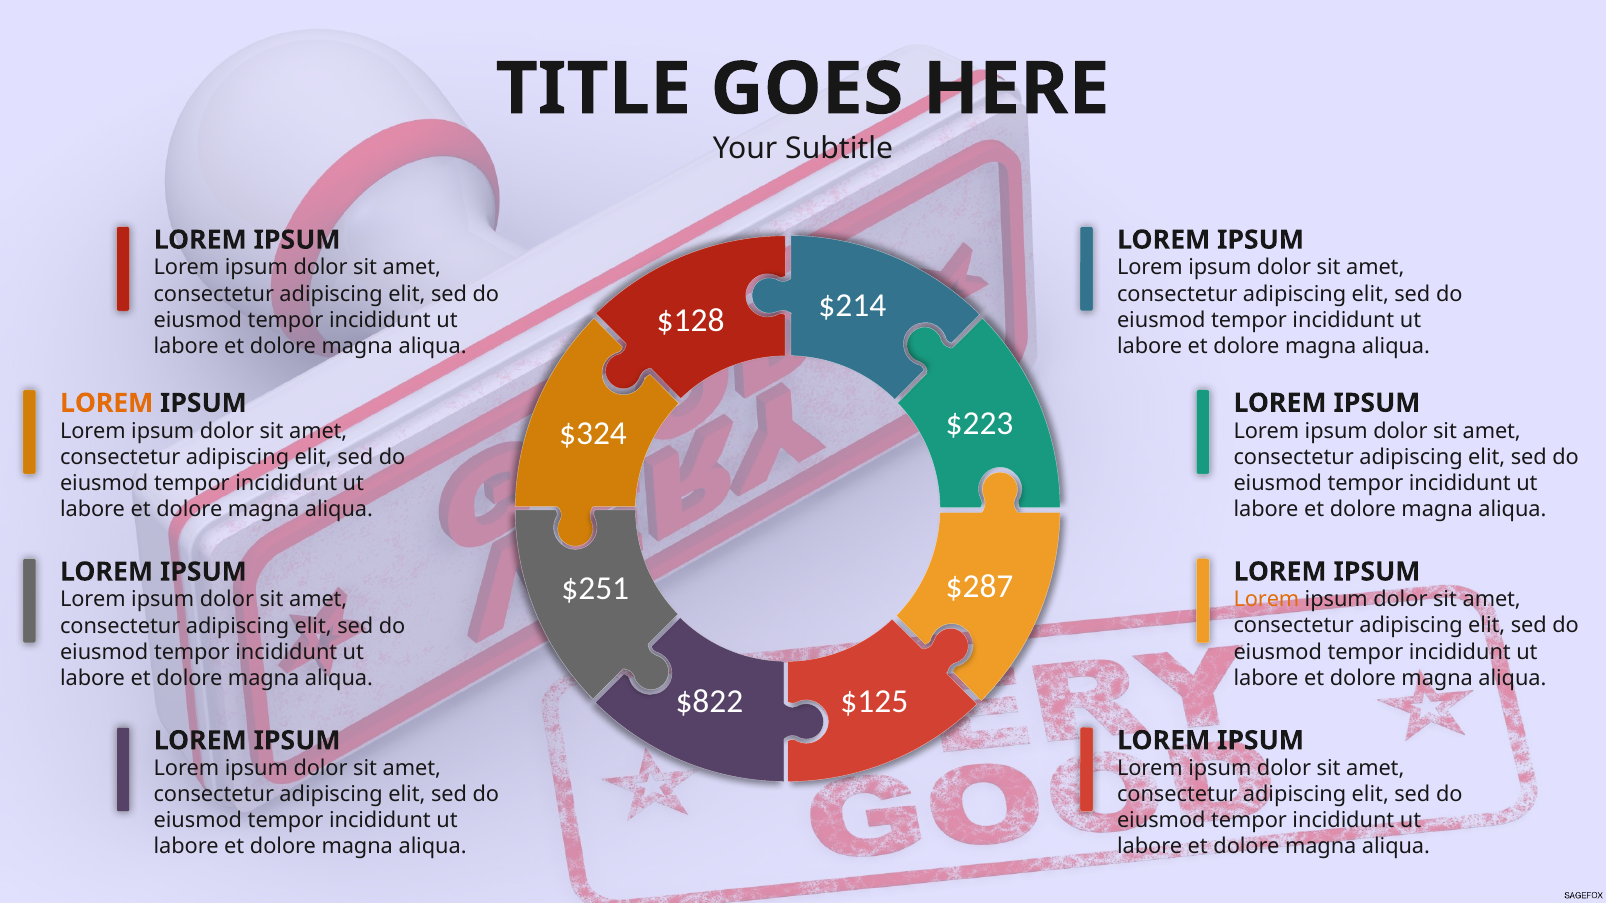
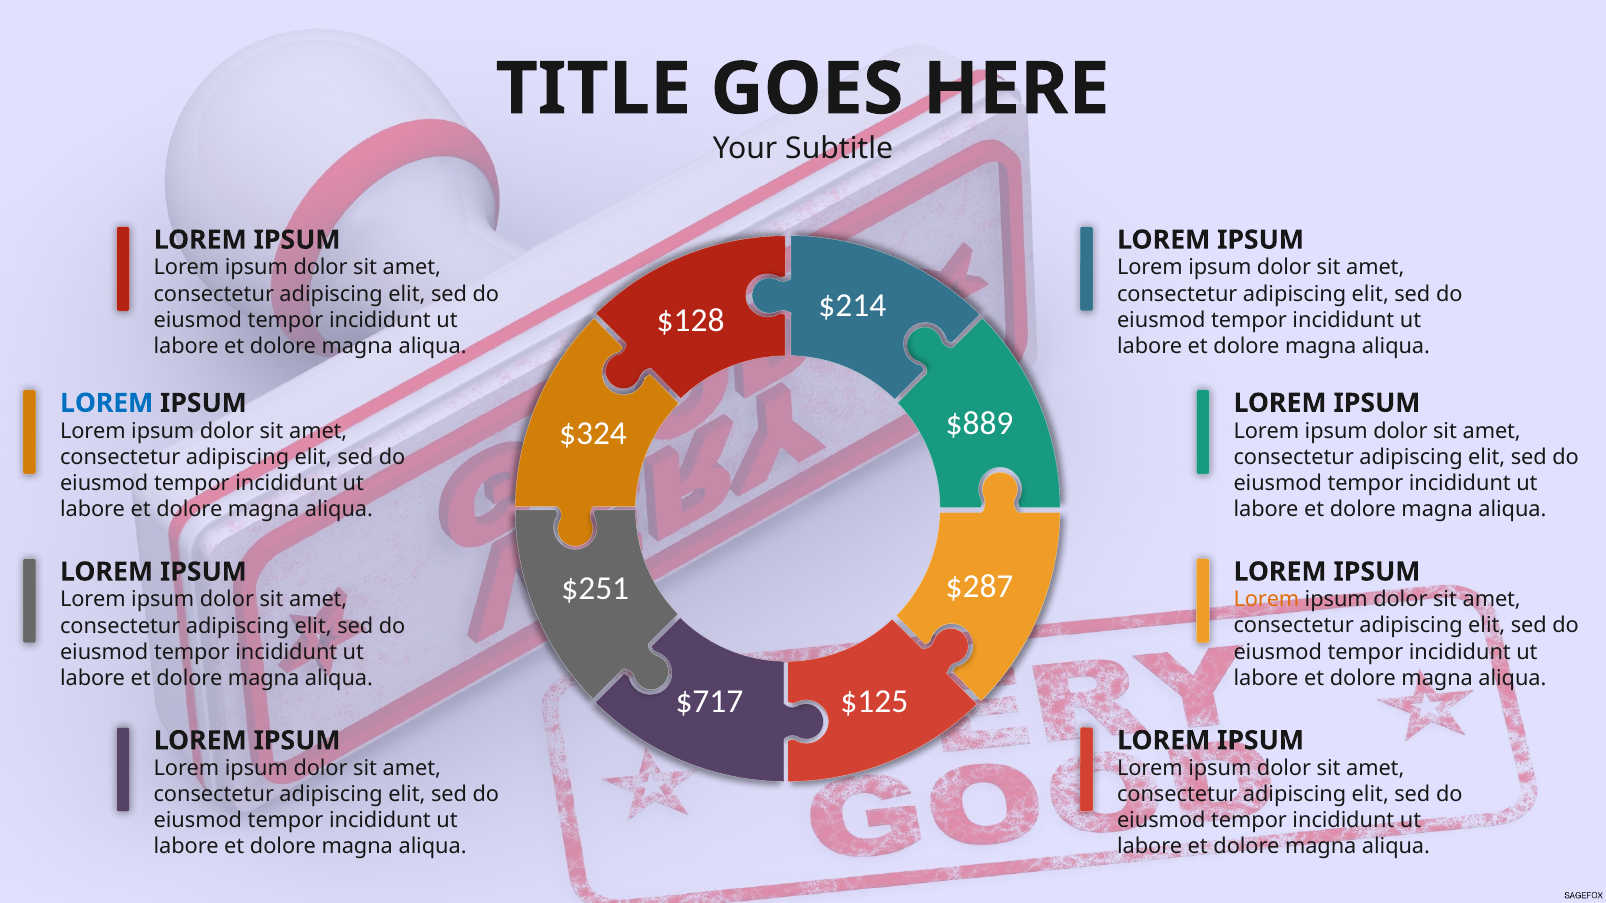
LOREM colour: orange -> blue (107, 403)
$223: $223 -> $889 (980, 423)
$822: $822 -> $717 (709, 701)
